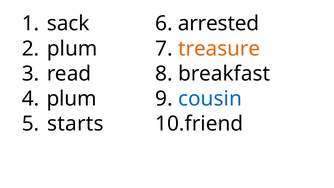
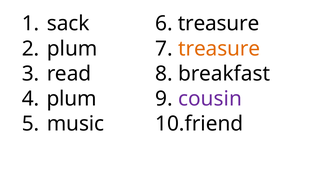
6 arrested: arrested -> treasure (219, 24)
cousin colour: blue -> purple (210, 99)
starts: starts -> music (76, 124)
